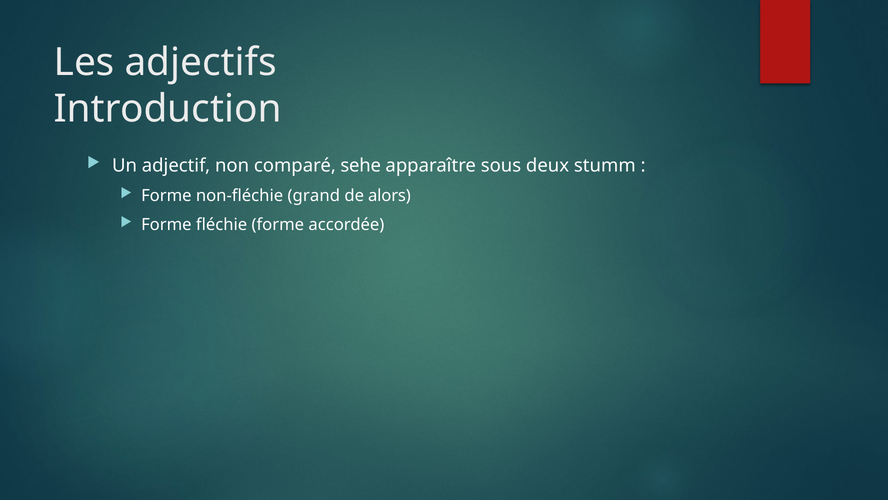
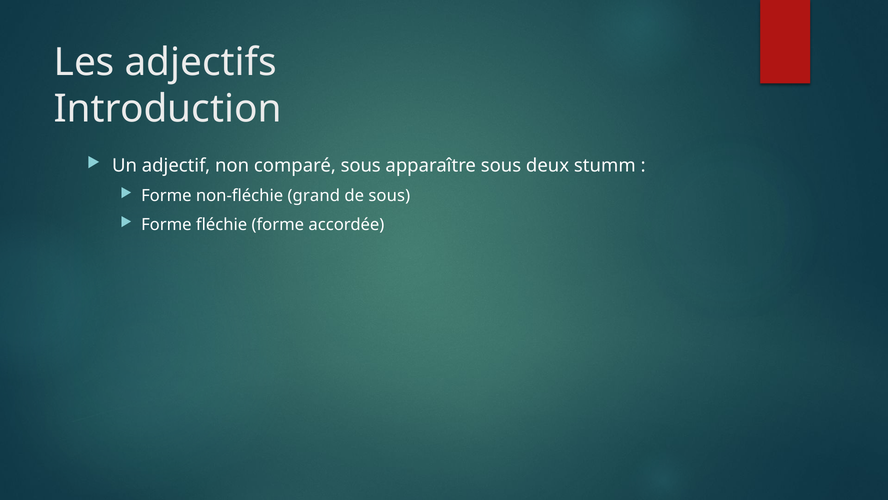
comparé sehe: sehe -> sous (361, 165)
de alors: alors -> sous (389, 195)
